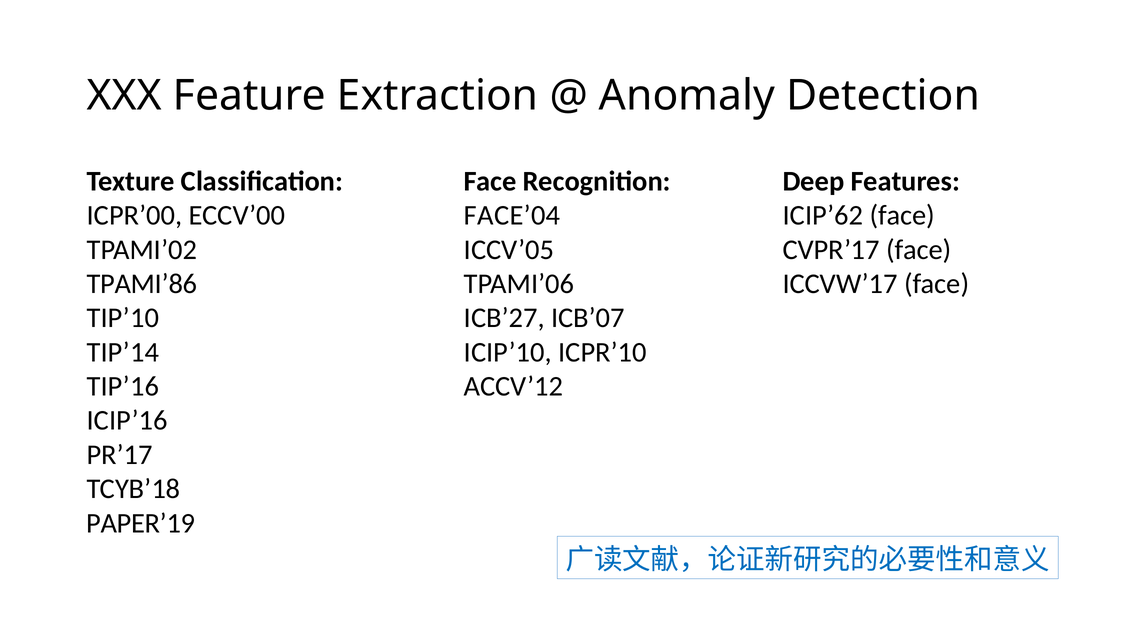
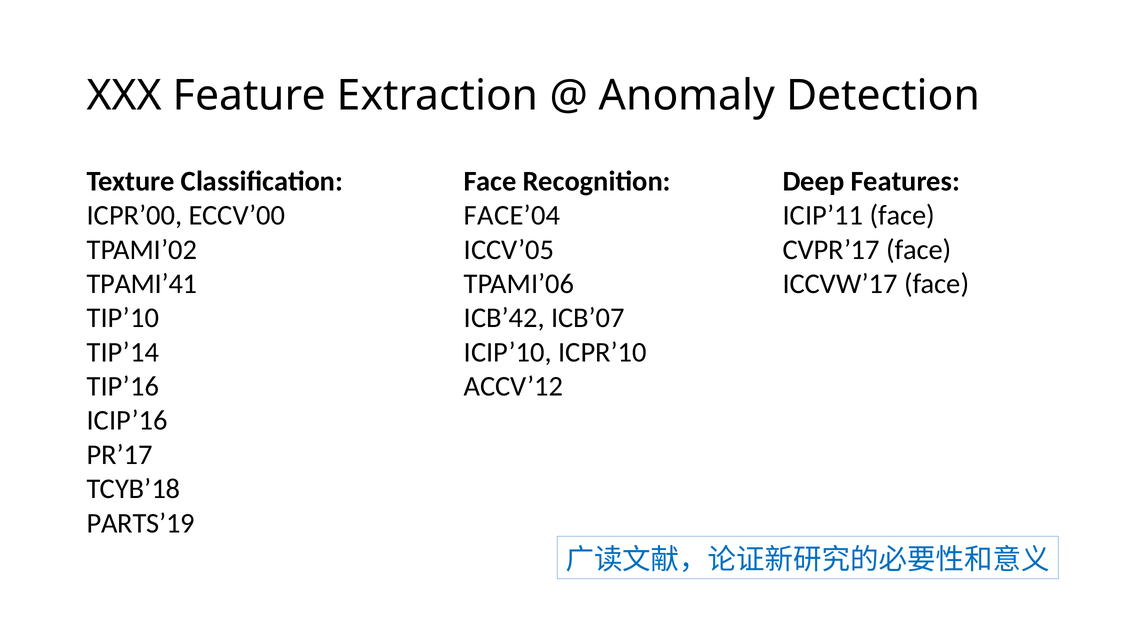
ICIP’62: ICIP’62 -> ICIP’11 (823, 215)
TPAMI’86: TPAMI’86 -> TPAMI’41 (142, 284)
ICB’27: ICB’27 -> ICB’42 (504, 318)
PAPER’19: PAPER’19 -> PARTS’19 (141, 523)
